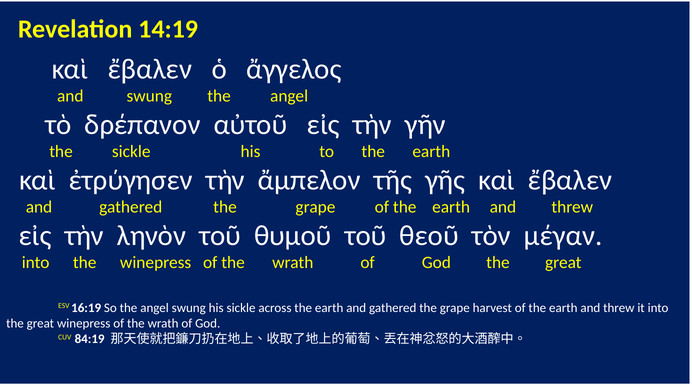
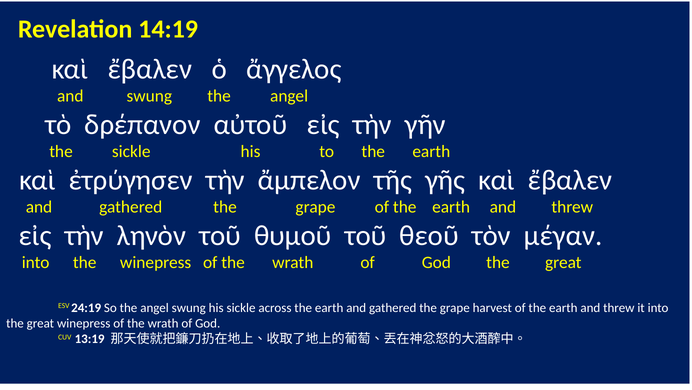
16:19: 16:19 -> 24:19 (86, 308)
84:19: 84:19 -> 13:19 (90, 339)
